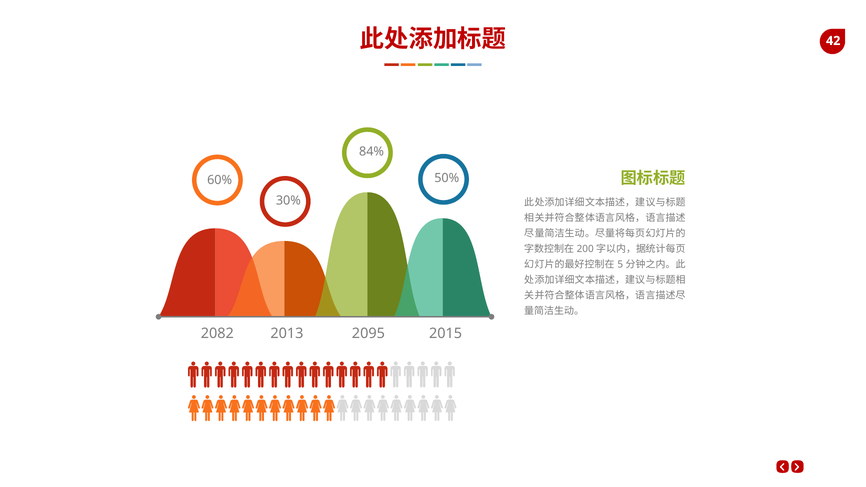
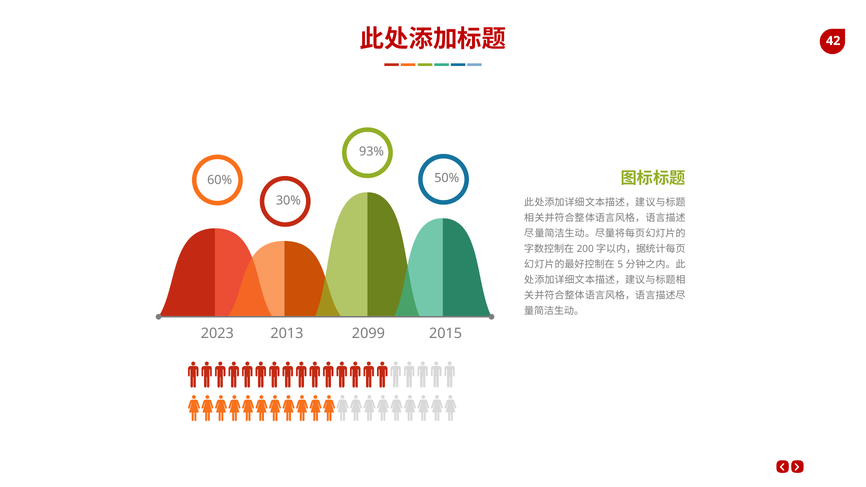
84%: 84% -> 93% (372, 152)
2082: 2082 -> 2023 (217, 334)
2095: 2095 -> 2099 (368, 334)
